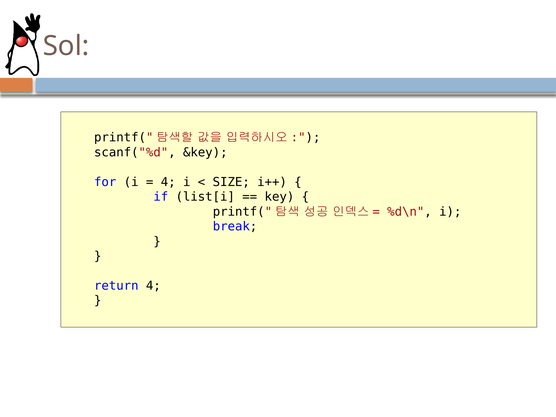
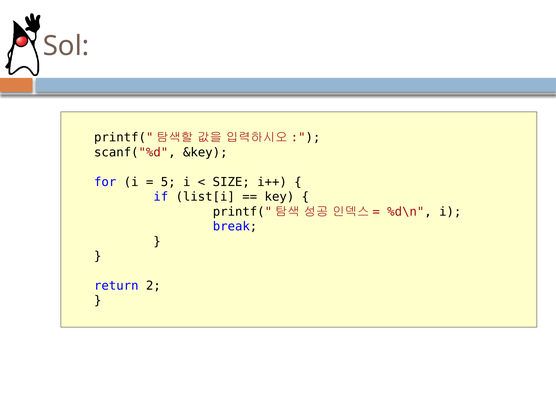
4: 4 -> 5 (168, 182)
return 4: 4 -> 2 (153, 286)
